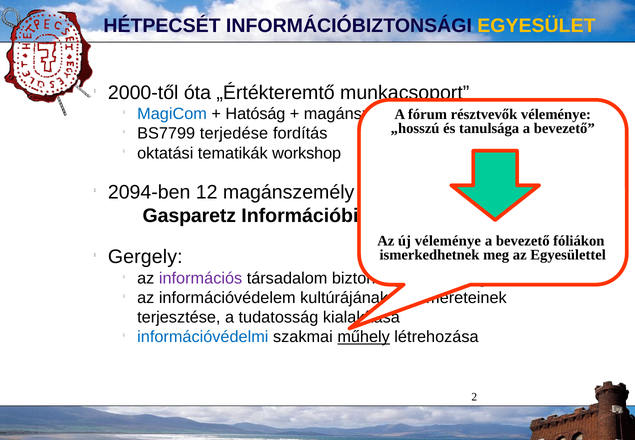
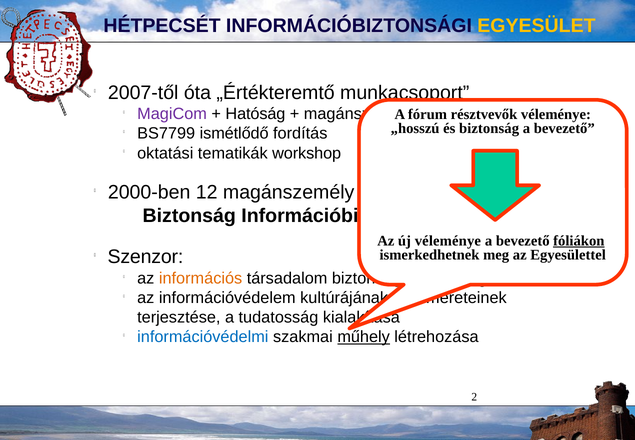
2000-től: 2000-től -> 2007-től (143, 93)
MagiCom colour: blue -> purple (172, 114)
és tanulsága: tanulsága -> biztonság (489, 128)
terjedése: terjedése -> ismétlődő (234, 133)
2094-ben: 2094-ben -> 2000-ben (149, 192)
Gasparetz: Gasparetz -> Biztonság (189, 216)
fóliákon underline: none -> present (579, 241)
Gergely: Gergely -> Szenzor (145, 257)
információs colour: purple -> orange (201, 278)
